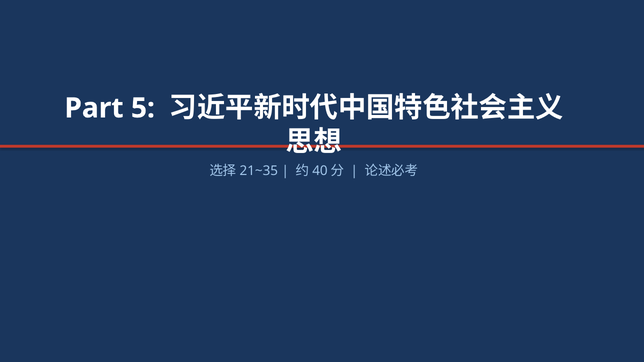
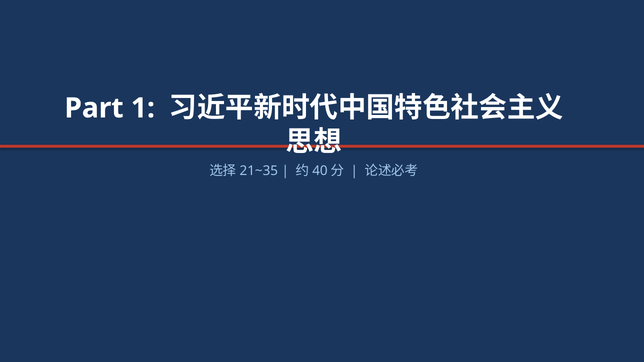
5: 5 -> 1 (143, 108)
